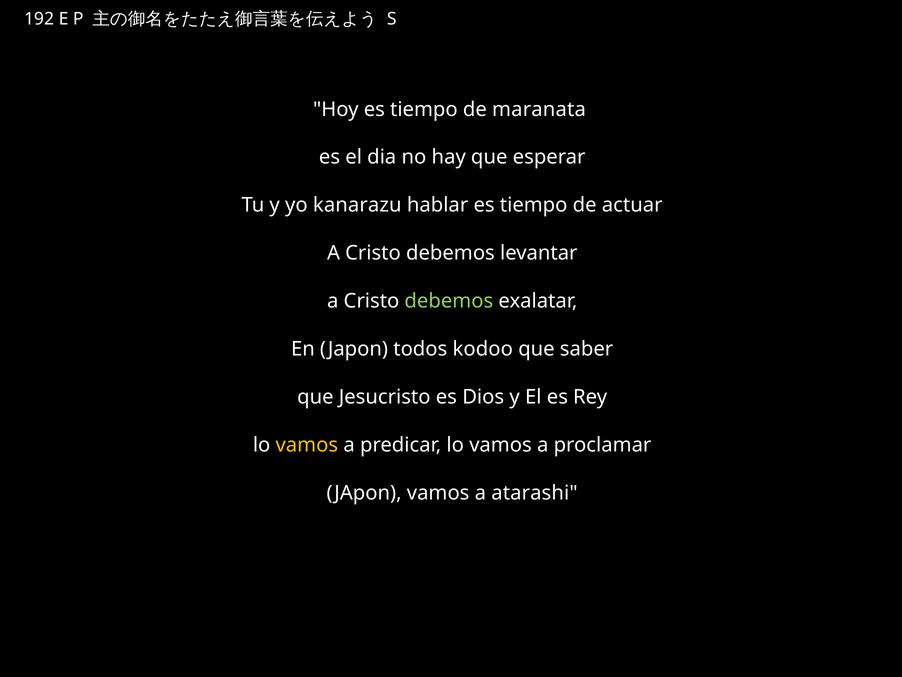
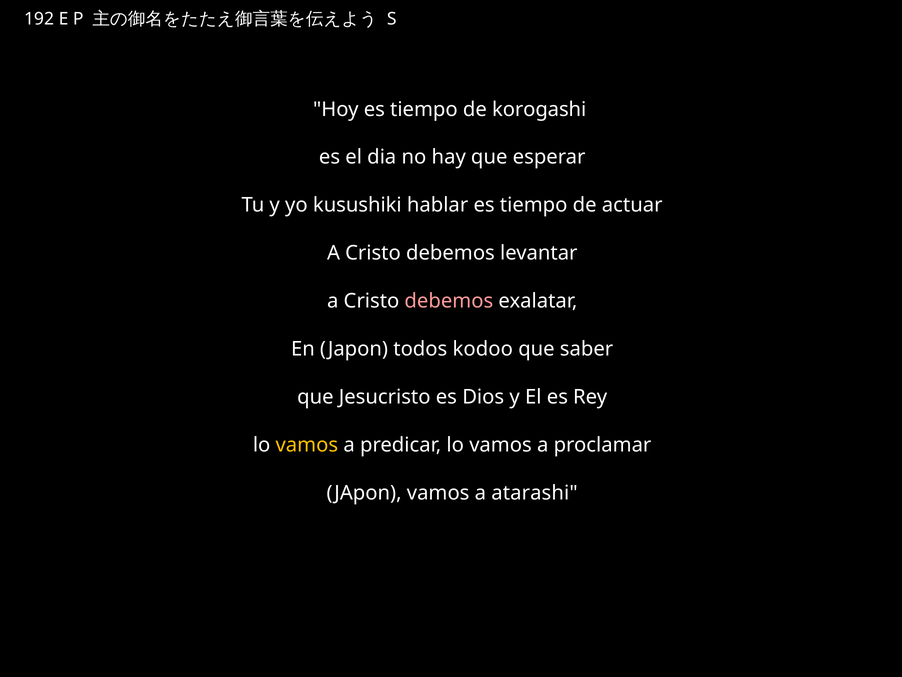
maranata: maranata -> korogashi (539, 109)
kanarazu: kanarazu -> kusushiki (357, 205)
debemos colour: light green -> pink (449, 301)
